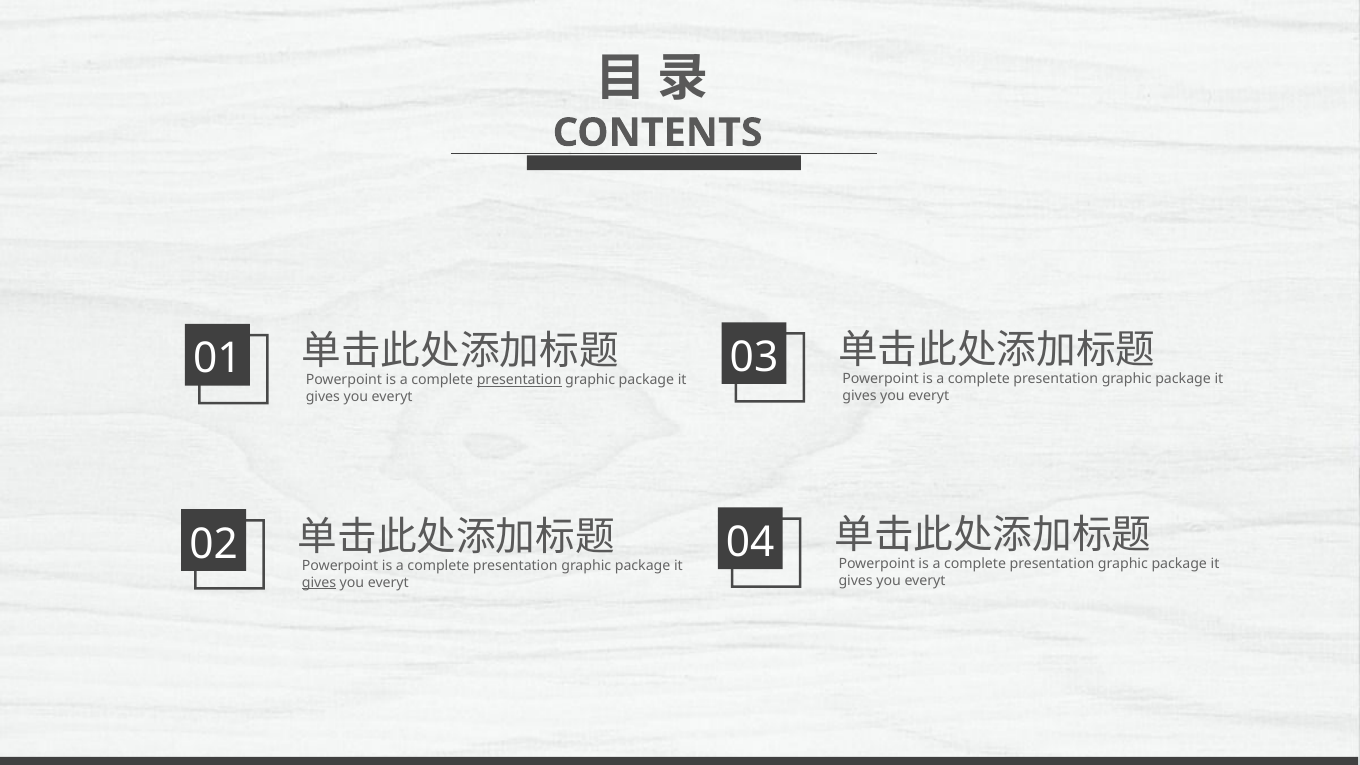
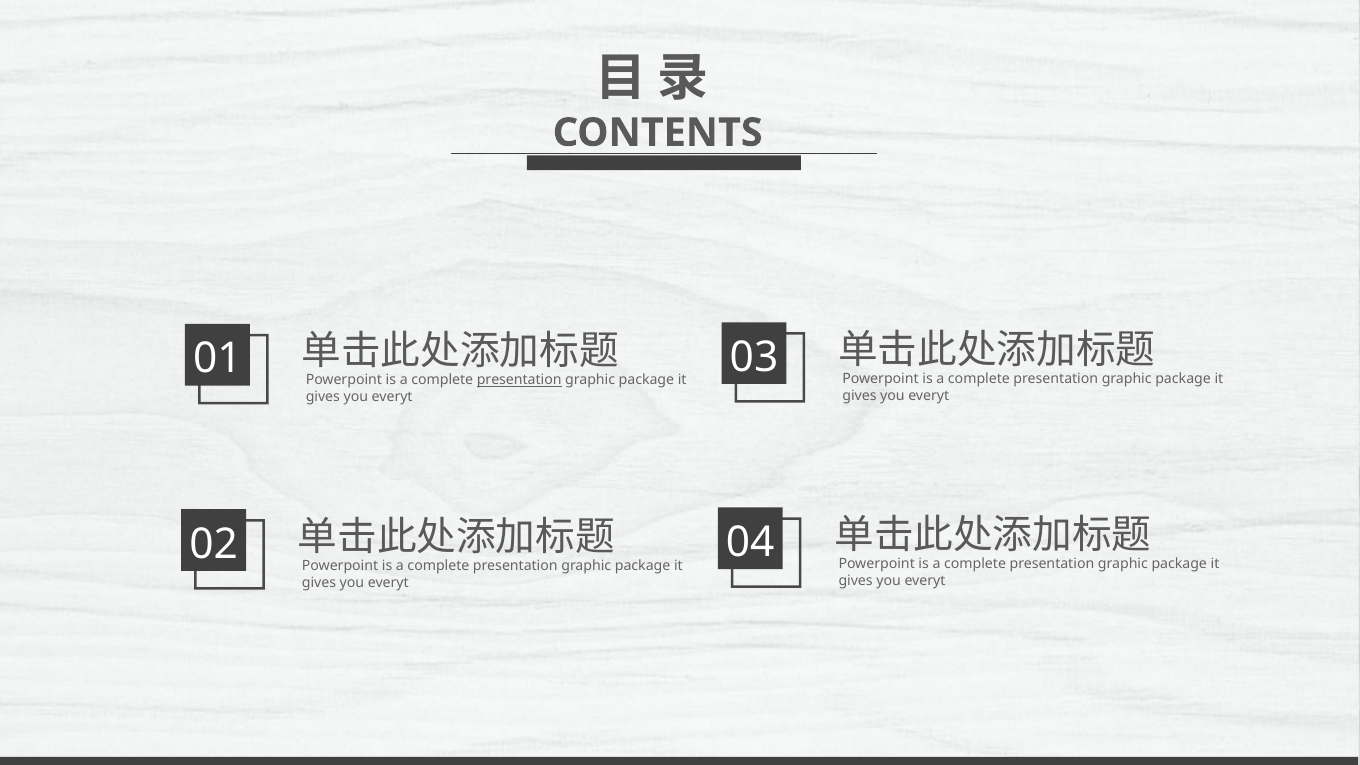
gives underline: present -> none (319, 582)
